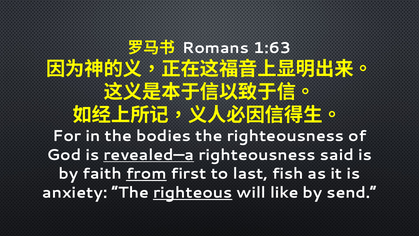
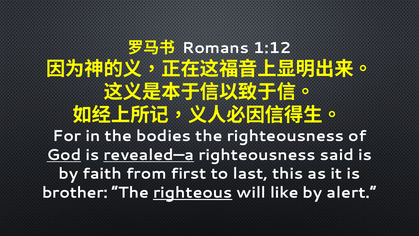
1:63: 1:63 -> 1:12 (272, 48)
God underline: none -> present (64, 155)
from underline: present -> none (146, 174)
fish: fish -> this (288, 174)
anxiety: anxiety -> brother (75, 192)
send: send -> alert (352, 192)
